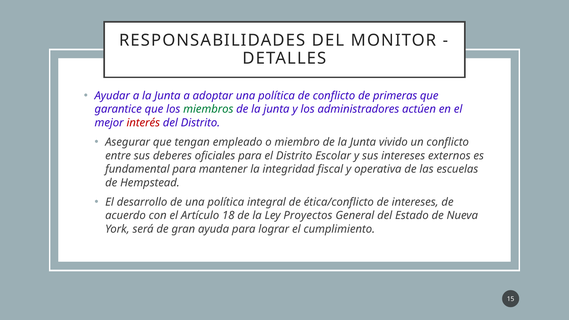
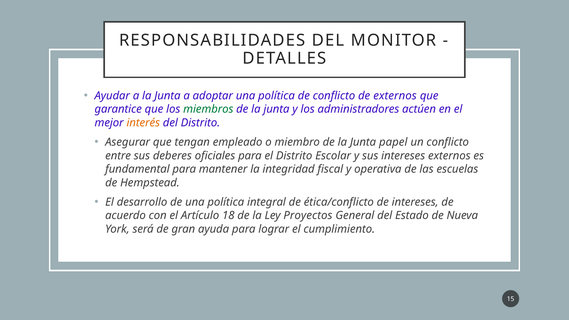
de primeras: primeras -> externos (395, 96)
interés colour: red -> orange (143, 123)
vivido: vivido -> papel (393, 142)
